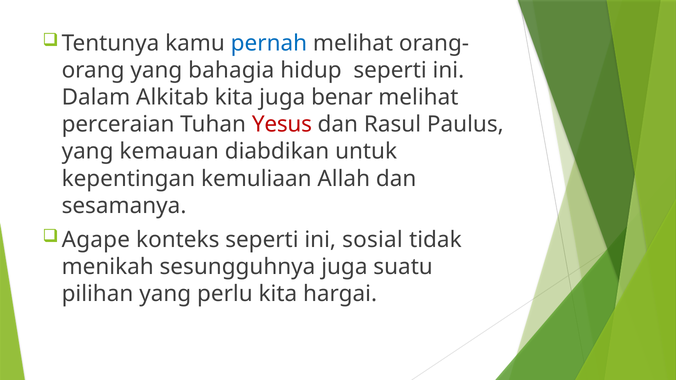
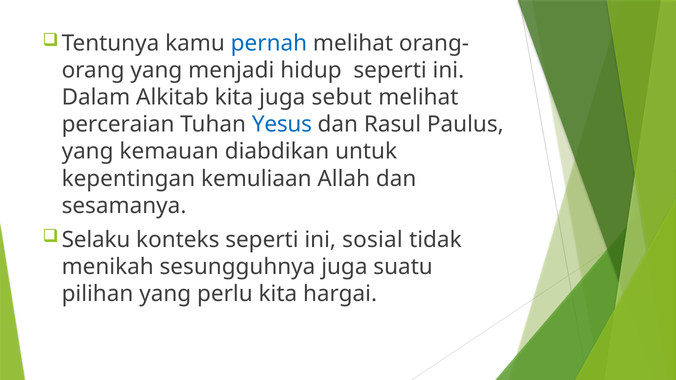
bahagia: bahagia -> menjadi (231, 70)
benar: benar -> sebut (342, 97)
Yesus colour: red -> blue (282, 125)
Agape: Agape -> Selaku (96, 240)
